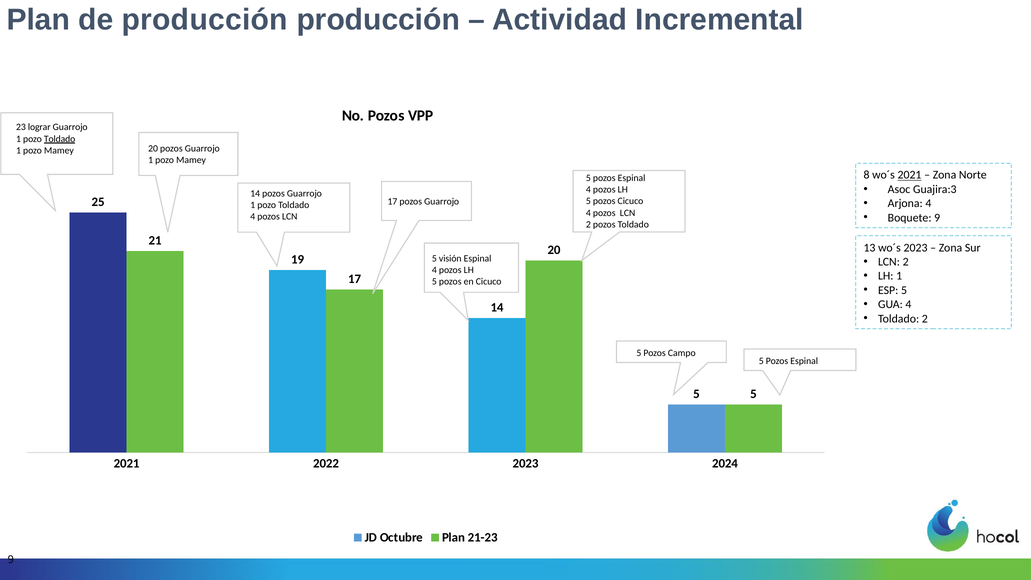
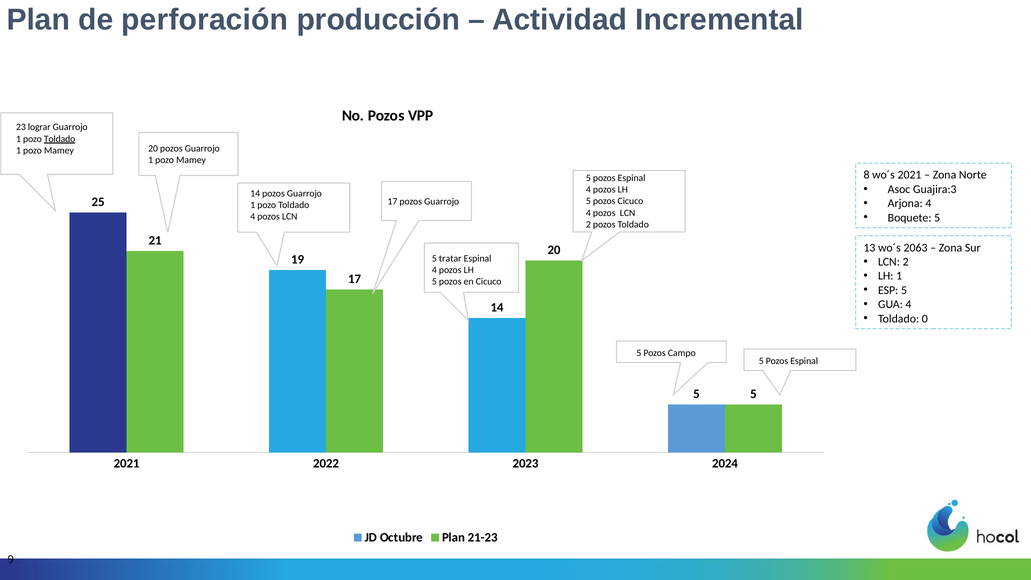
de producción: producción -> perforación (205, 20)
2021 underline: present -> none (909, 175)
Boquete 9: 9 -> 5 (937, 218)
wo´s 2023: 2023 -> 2063 (916, 248)
visión: visión -> tratar (450, 258)
Toldado 2: 2 -> 0 (925, 319)
